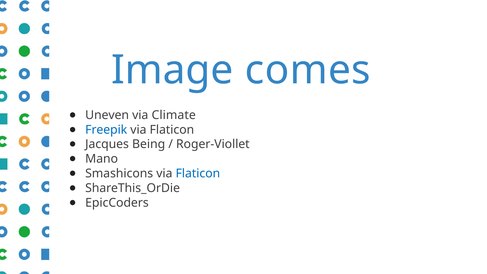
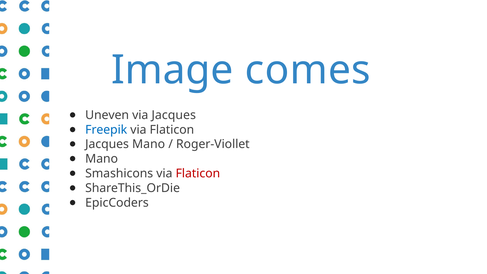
via Climate: Climate -> Jacques (174, 115)
Jacques Being: Being -> Mano (149, 144)
Flaticon colour: blue -> red (198, 173)
